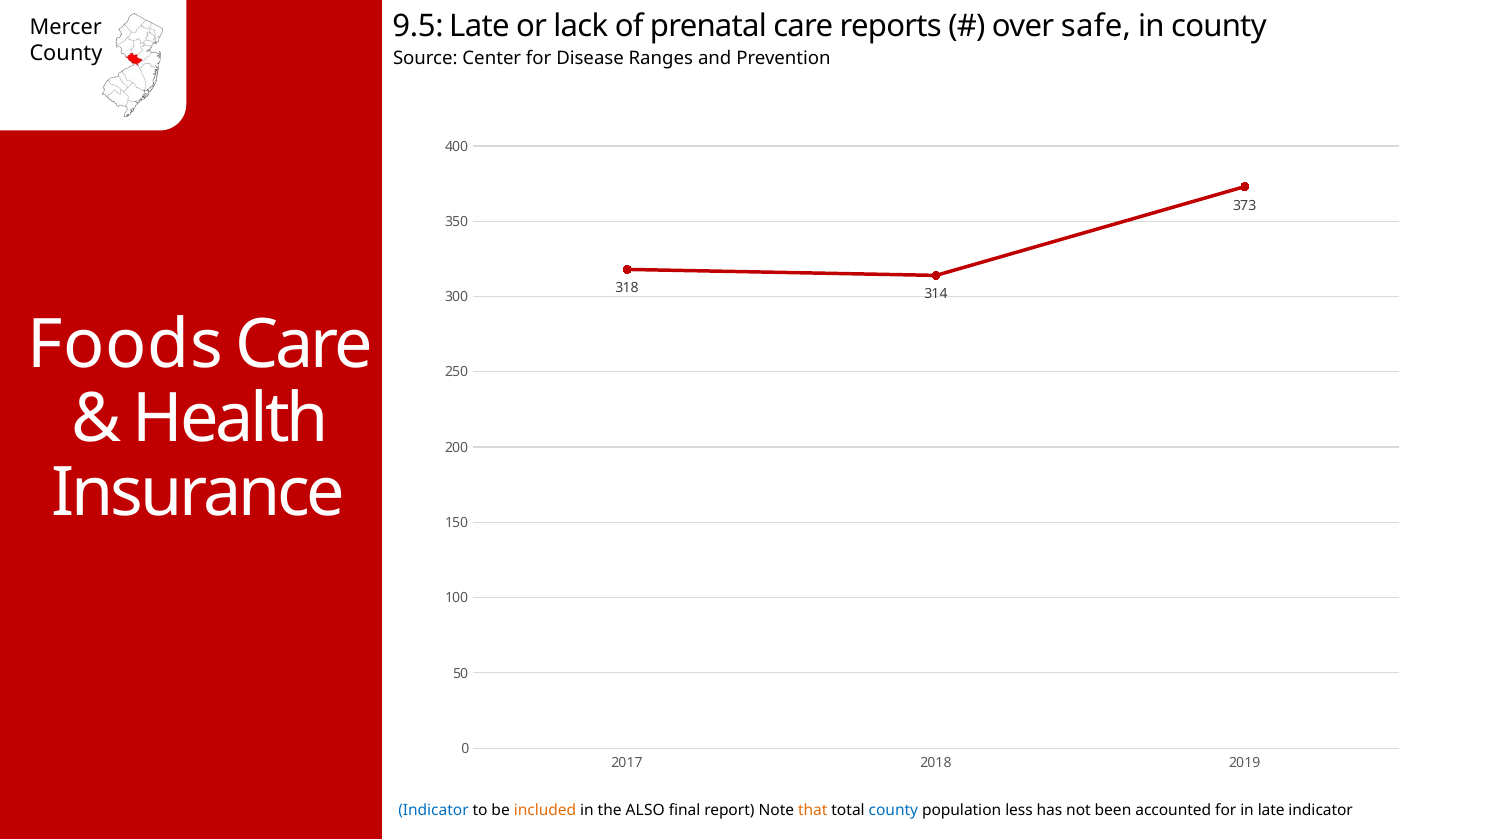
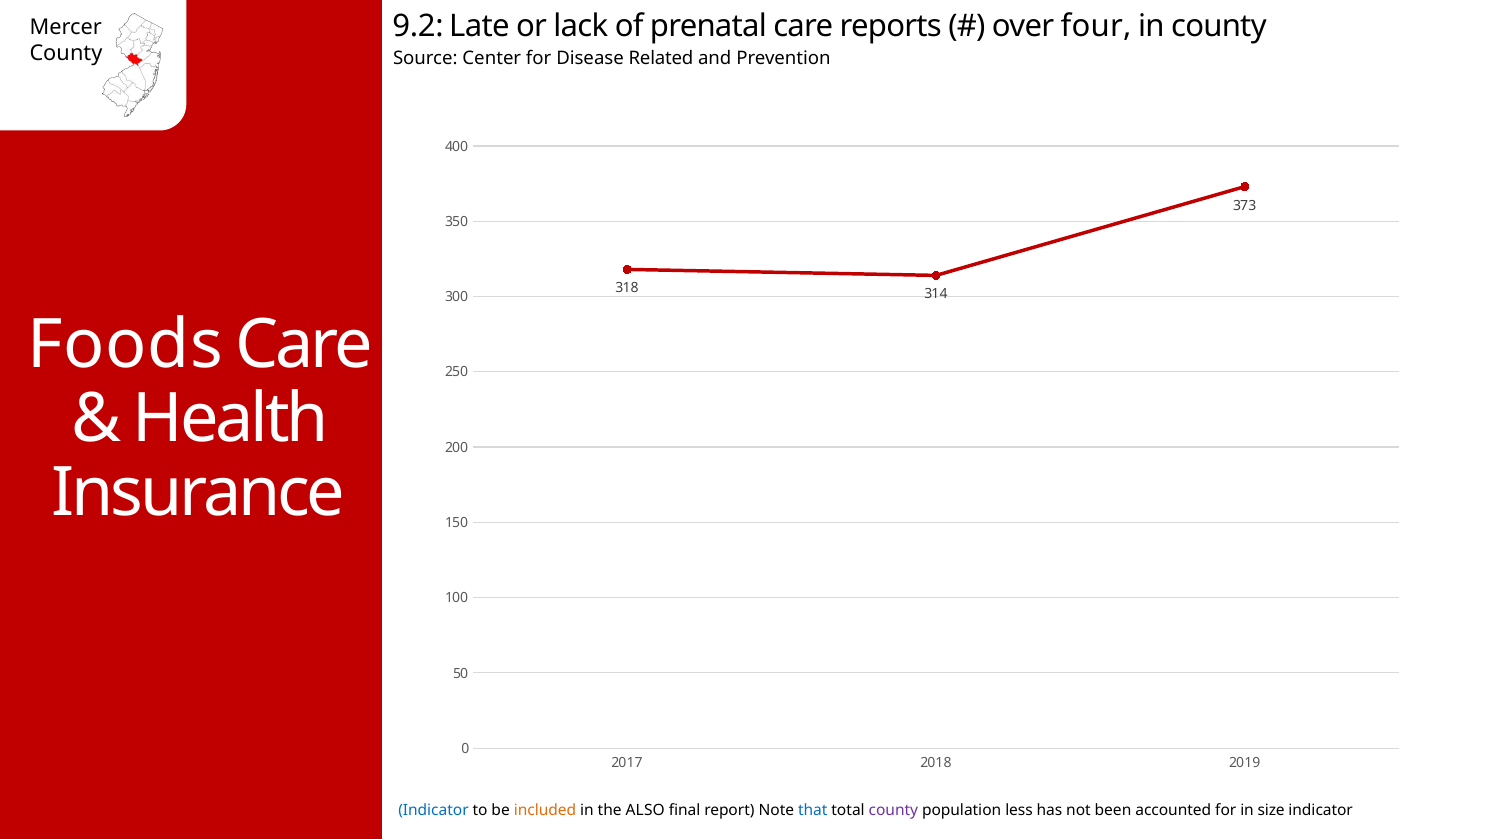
9.5: 9.5 -> 9.2 (418, 26)
safe: safe -> four (1096, 26)
Ranges: Ranges -> Related (661, 59)
that colour: orange -> blue (813, 810)
county colour: blue -> purple (893, 810)
in late: late -> size (1271, 810)
